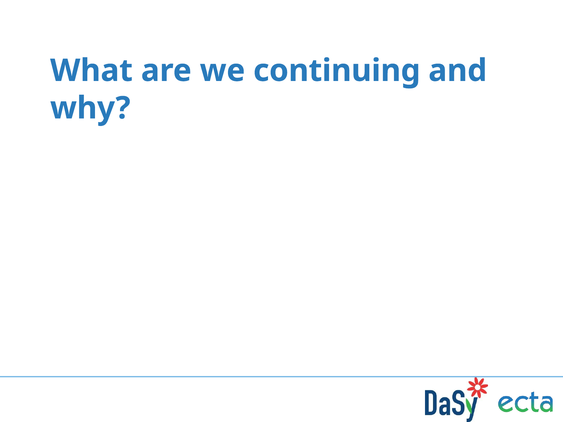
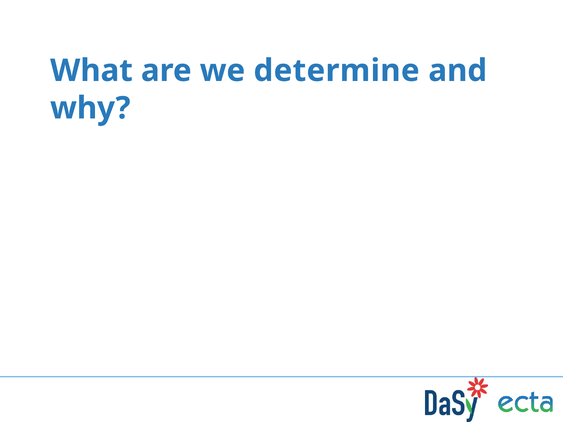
continuing: continuing -> determine (337, 71)
